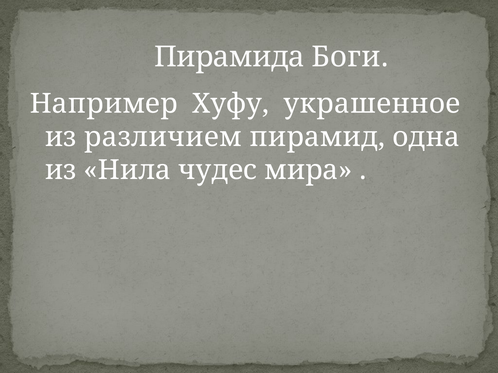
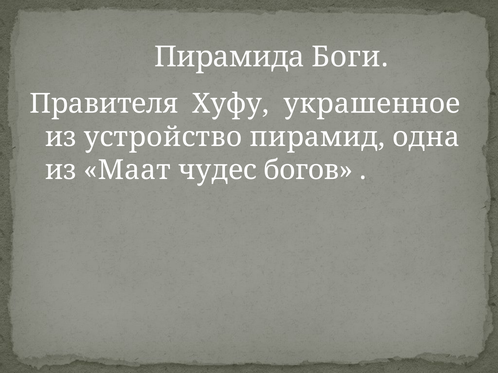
Например: Например -> Правителя (104, 104)
различием: различием -> устройство (163, 137)
Нила: Нила -> Маат (127, 170)
мира: мира -> богов (308, 170)
